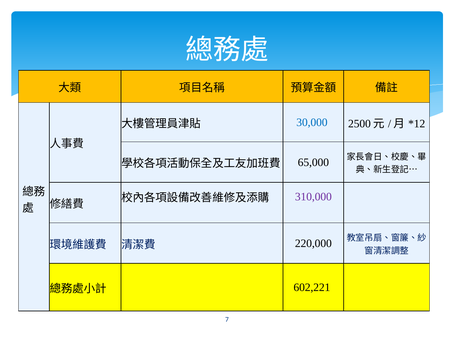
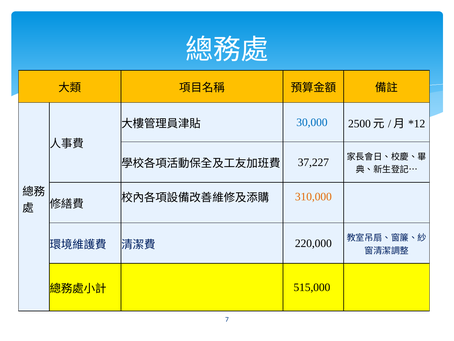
65,000: 65,000 -> 37,227 (313, 162)
310,000 colour: purple -> orange (313, 196)
602,221: 602,221 -> 515,000 (312, 287)
